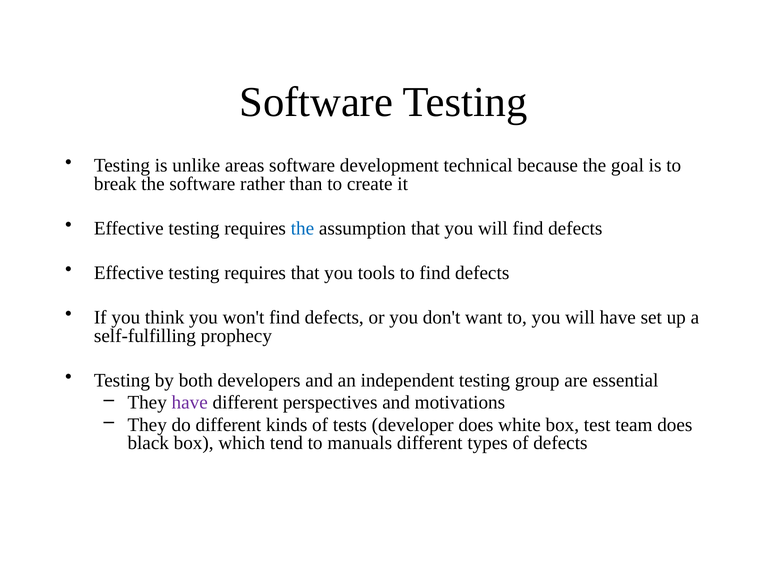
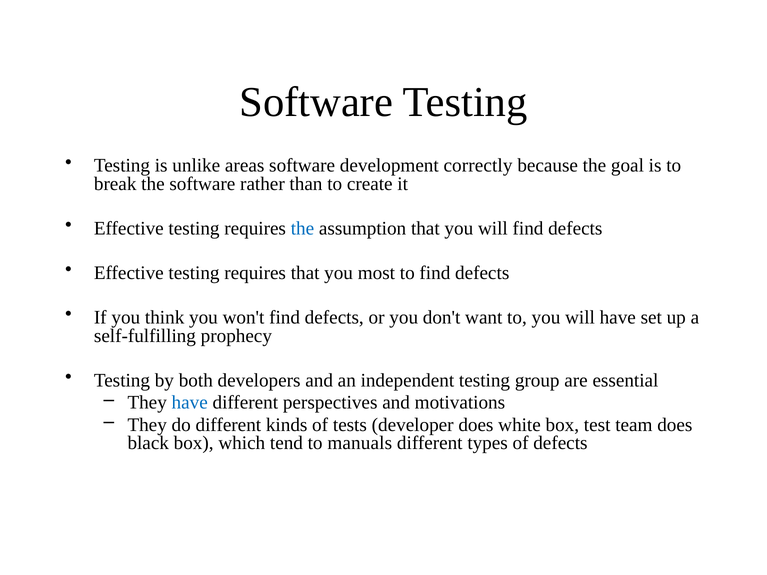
technical: technical -> correctly (478, 166)
tools: tools -> most (376, 273)
have colour: purple -> blue (190, 403)
